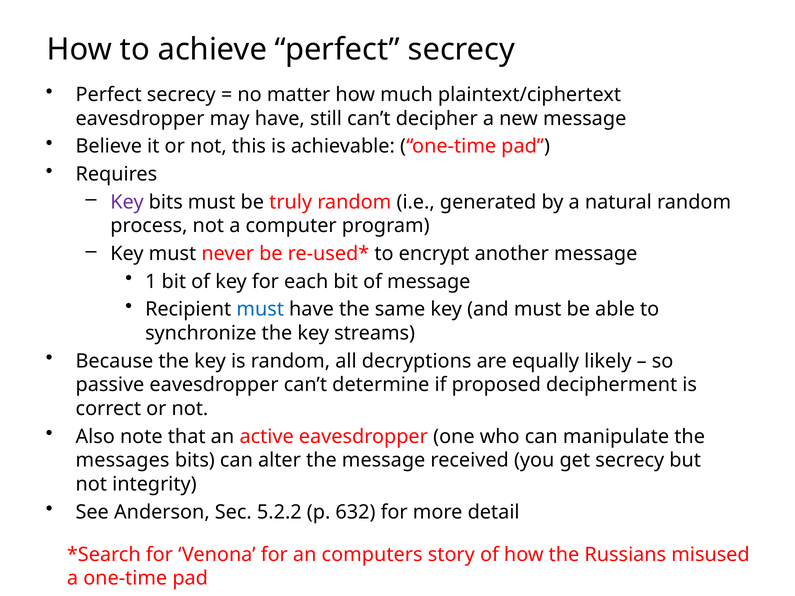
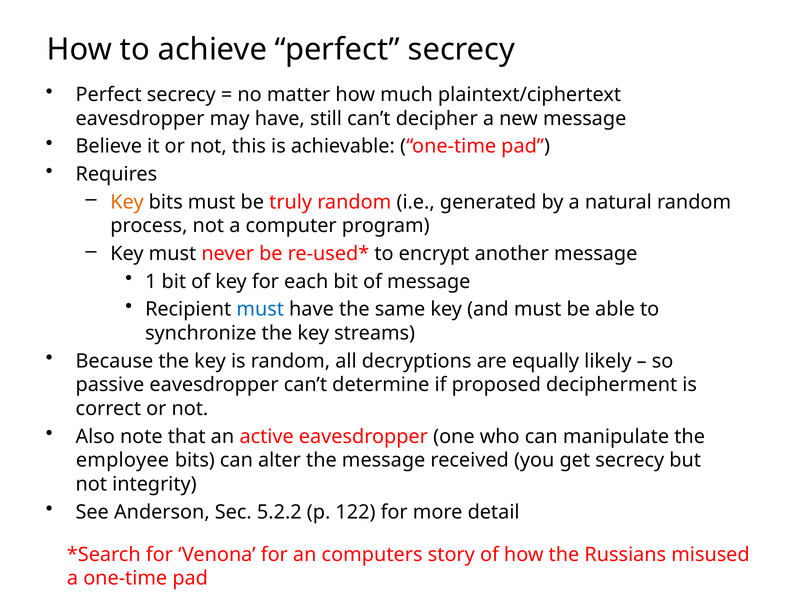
Key colour: purple -> orange (127, 202)
messages: messages -> employee (123, 461)
632: 632 -> 122 (356, 512)
